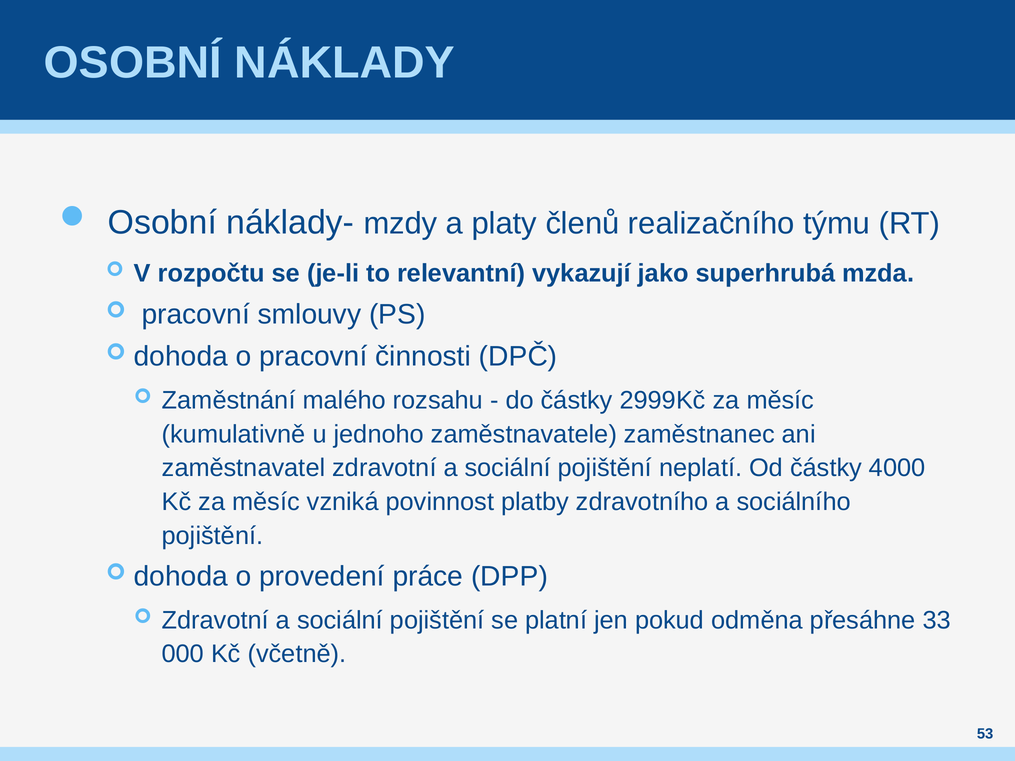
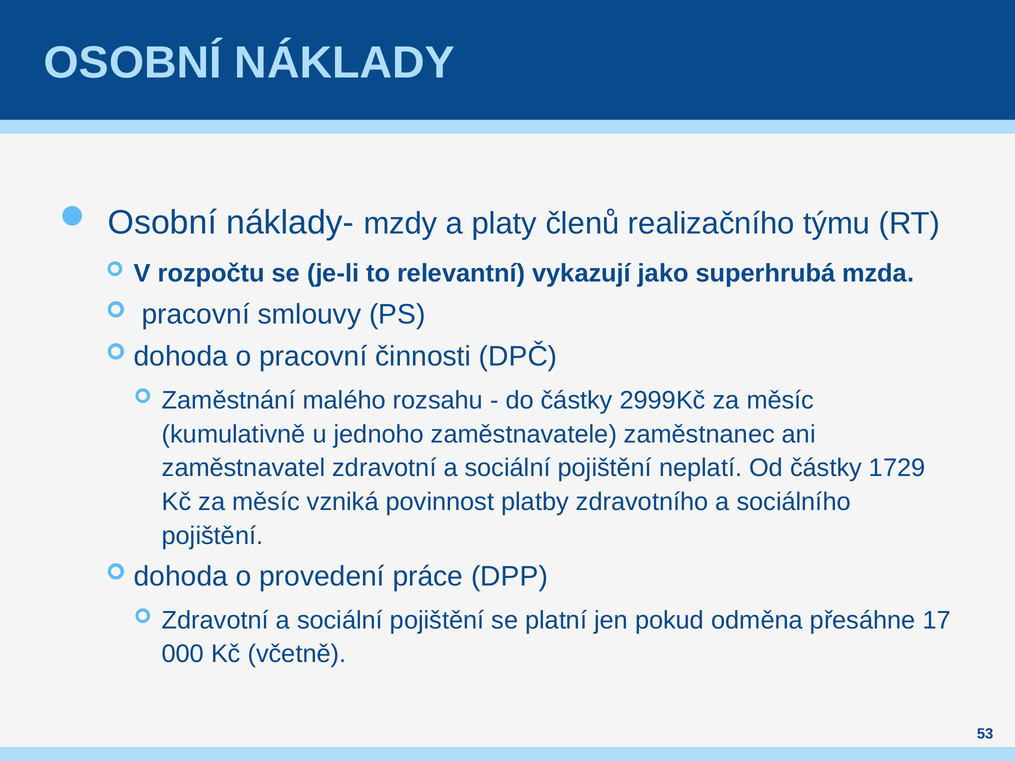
4000: 4000 -> 1729 (897, 468)
33: 33 -> 17 (937, 620)
